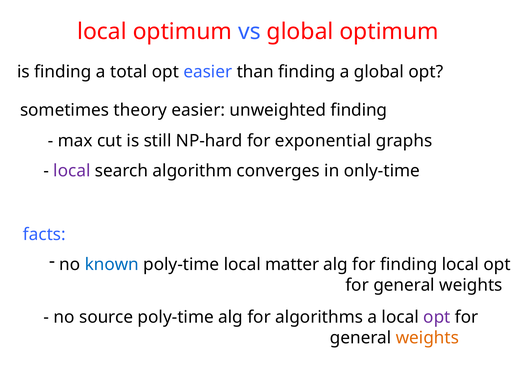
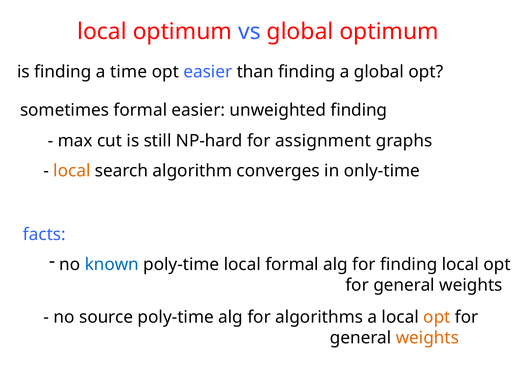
total: total -> time (129, 72)
sometimes theory: theory -> formal (140, 110)
exponential: exponential -> assignment (323, 141)
local colour: purple -> orange (72, 171)
local matter: matter -> formal (292, 264)
opt colour: purple -> orange (437, 317)
